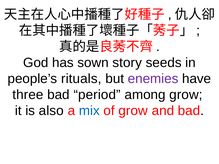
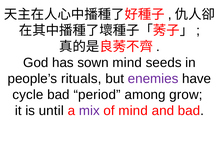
sown story: story -> mind (127, 63)
three: three -> cycle (28, 95)
also: also -> until (51, 111)
mix colour: blue -> purple (89, 111)
of grow: grow -> mind (133, 111)
